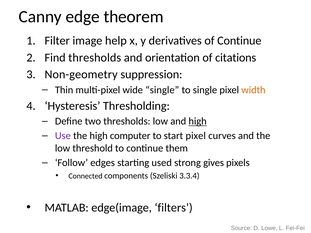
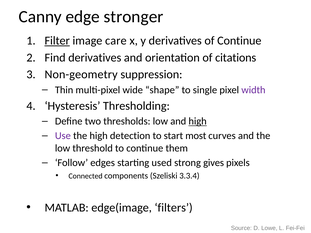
theorem: theorem -> stronger (134, 17)
Filter underline: none -> present (57, 41)
help: help -> care (116, 41)
Find thresholds: thresholds -> derivatives (95, 58)
wide single: single -> shape (162, 90)
width colour: orange -> purple (253, 90)
computer: computer -> detection (130, 136)
start pixel: pixel -> most (196, 136)
